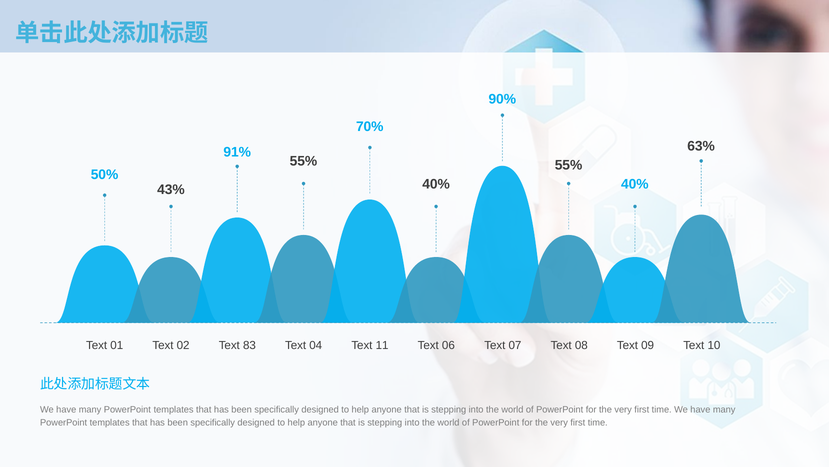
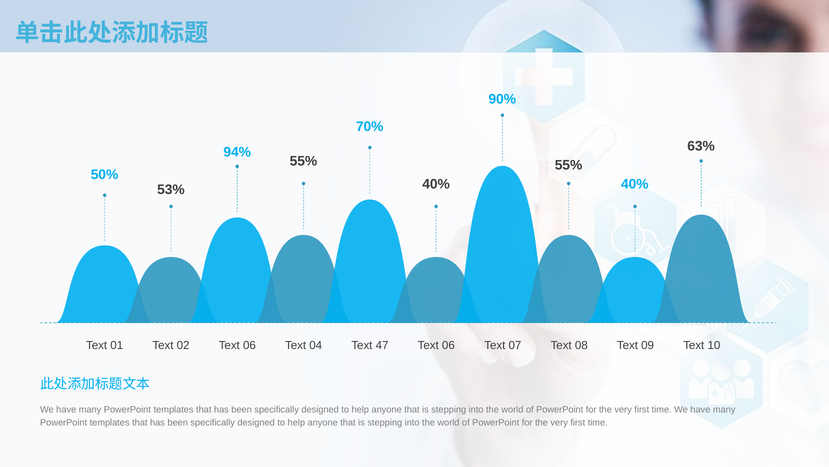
91%: 91% -> 94% (237, 152)
43%: 43% -> 53% (171, 189)
02 Text 83: 83 -> 06 (249, 345)
11: 11 -> 47 (382, 345)
